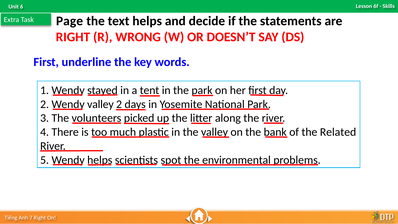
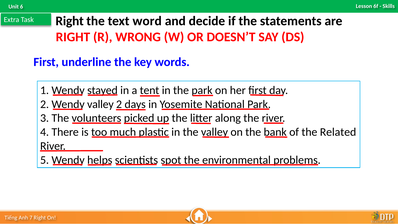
Task Page: Page -> Right (70, 21)
text helps: helps -> word (147, 21)
